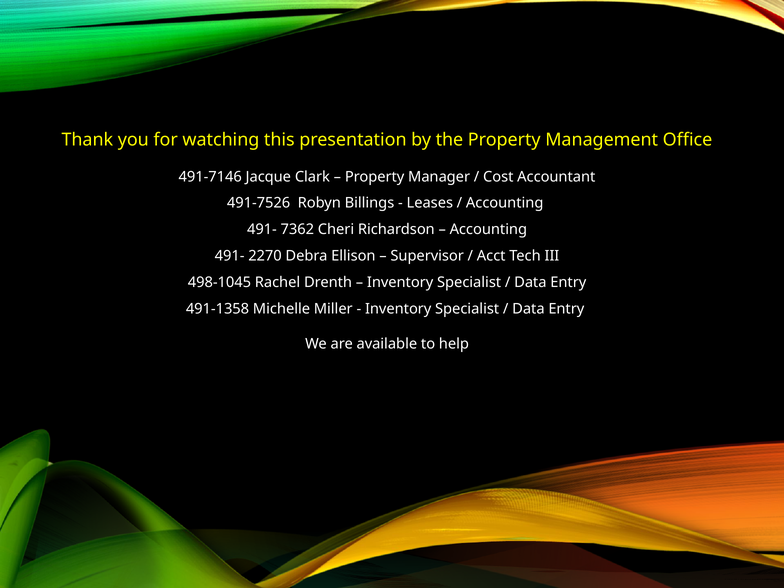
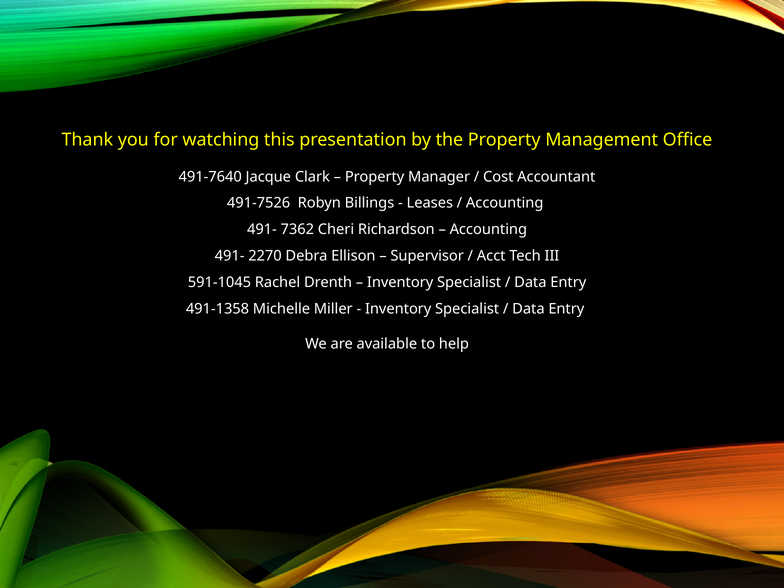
491-7146: 491-7146 -> 491-7640 (210, 177)
498-1045: 498-1045 -> 591-1045 (219, 282)
